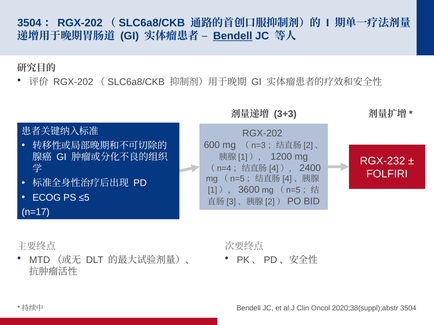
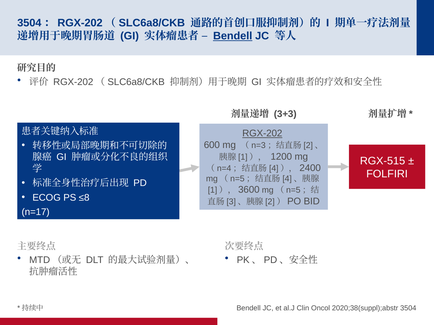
RGX-202 underline: none -> present (262, 134)
RGX-232: RGX-232 -> RGX-515 (383, 161)
≤5: ≤5 -> ≤8 (84, 198)
